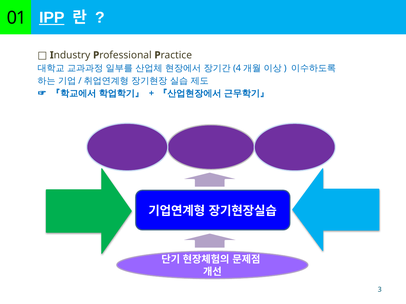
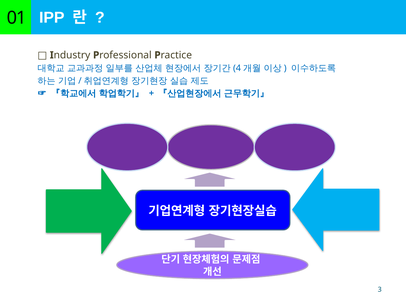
IPP underline: present -> none (52, 18)
